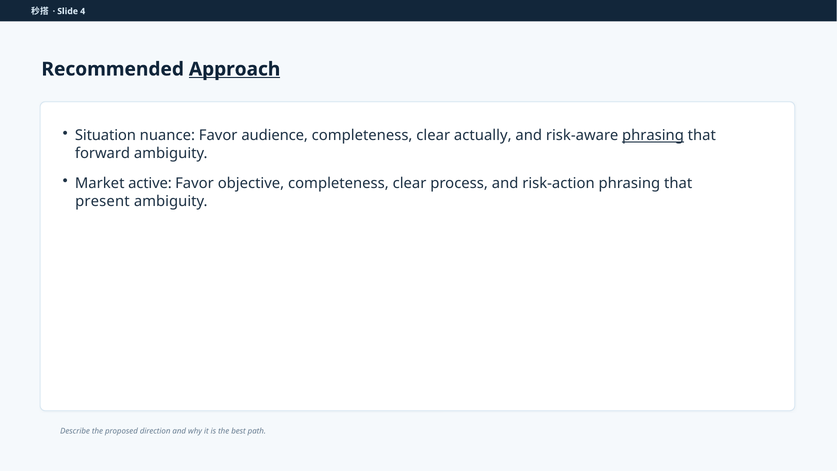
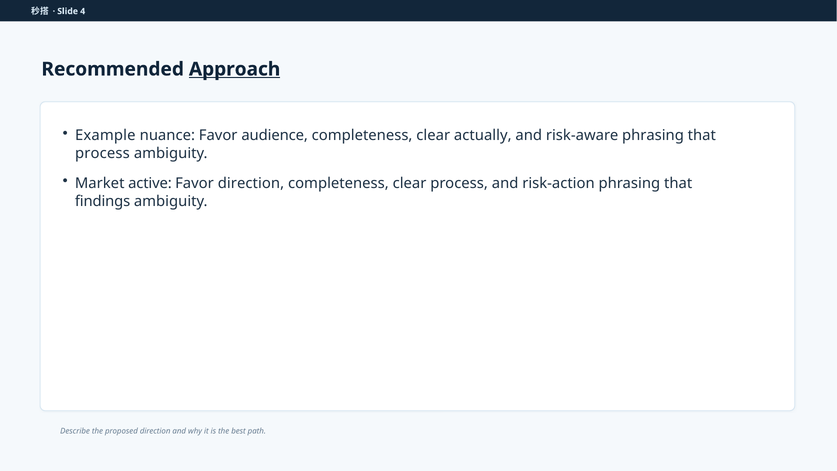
Situation: Situation -> Example (105, 135)
phrasing underline: present -> none (653, 135)
forward: forward -> process (102, 153)
Favor objective: objective -> direction (251, 183)
present: present -> findings (103, 201)
